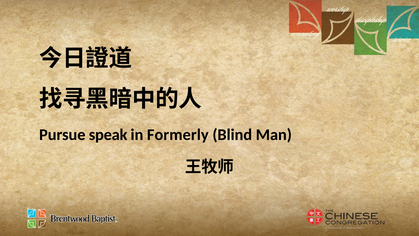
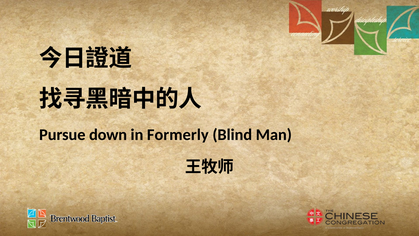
speak: speak -> down (108, 135)
